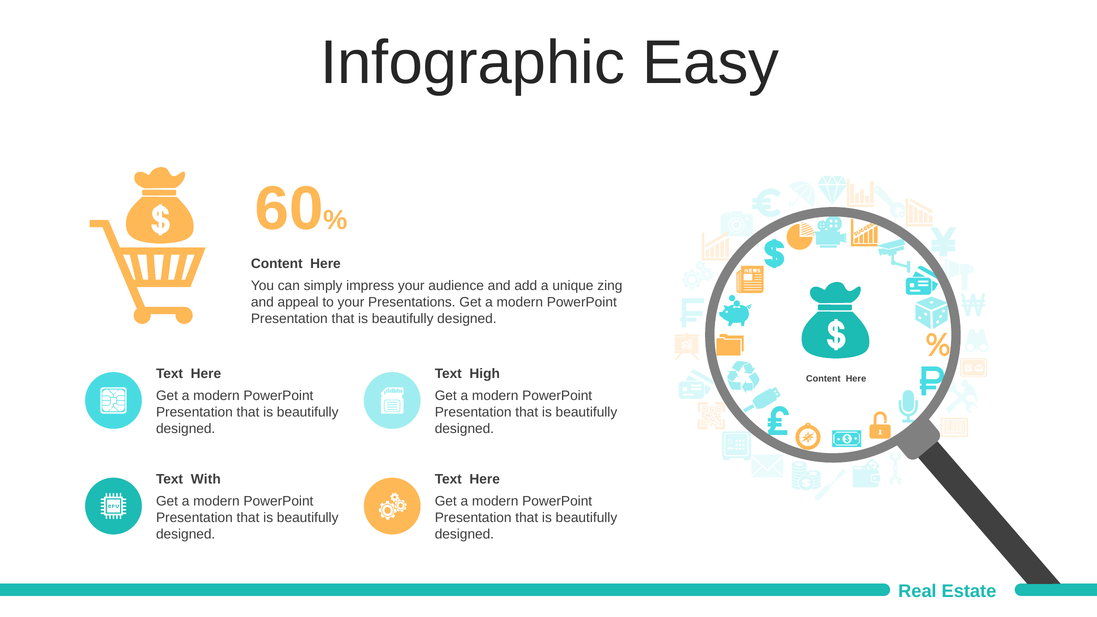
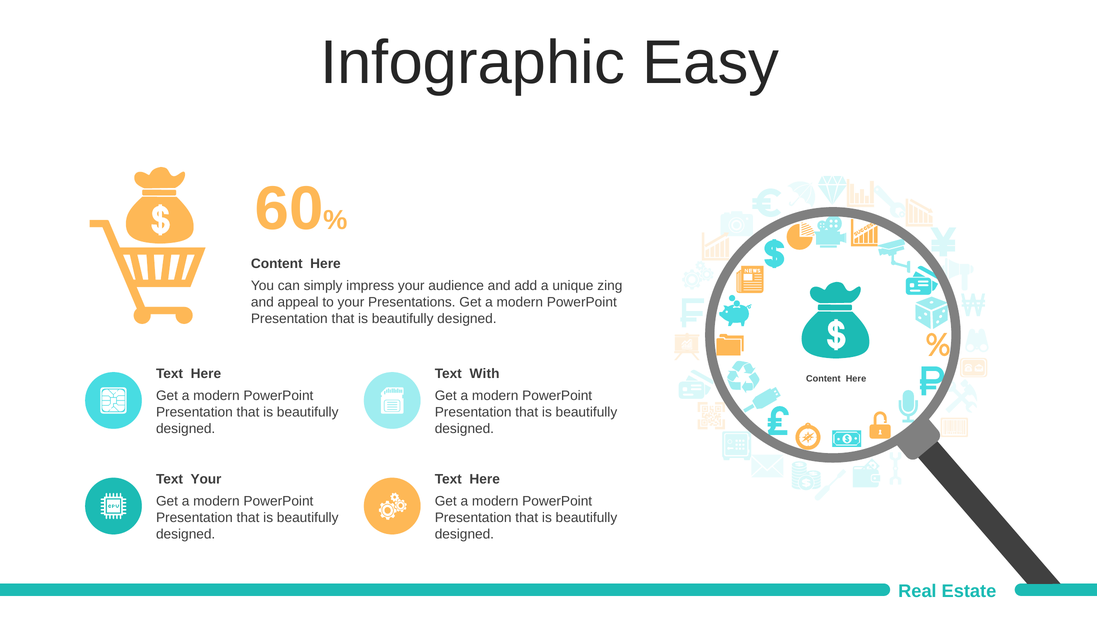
High: High -> With (485, 374)
Text With: With -> Your (206, 479)
